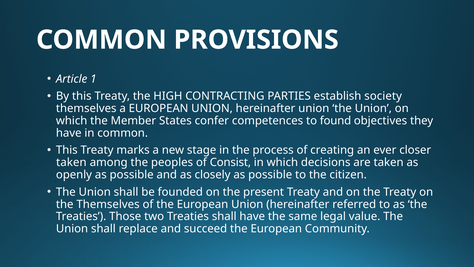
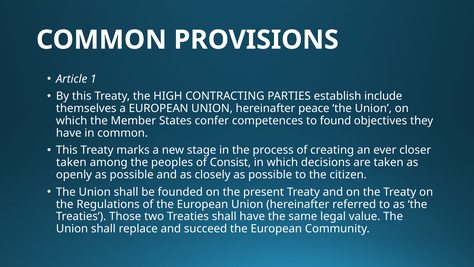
society: society -> include (383, 96)
hereinafter union: union -> peace (314, 108)
the Themselves: Themselves -> Regulations (108, 204)
